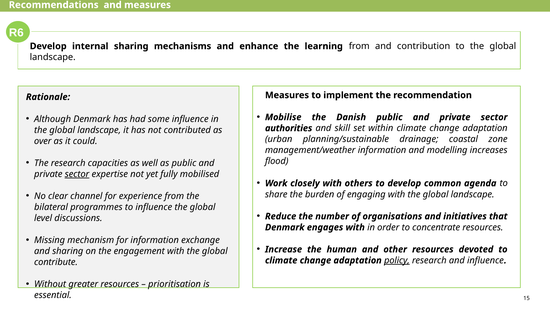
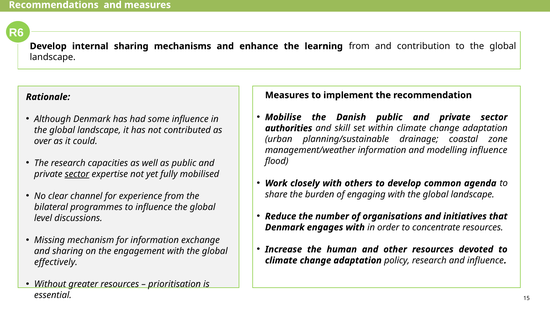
modelling increases: increases -> influence (489, 150)
policy underline: present -> none (397, 260)
contribute: contribute -> effectively (56, 262)
